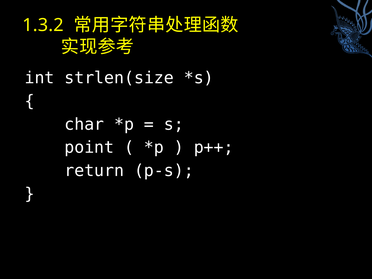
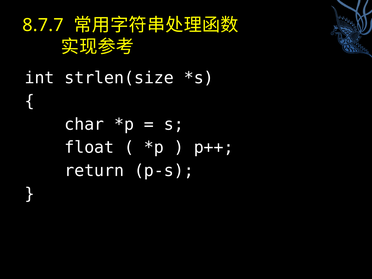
1.3.2: 1.3.2 -> 8.7.7 (43, 25)
point: point -> float (89, 148)
